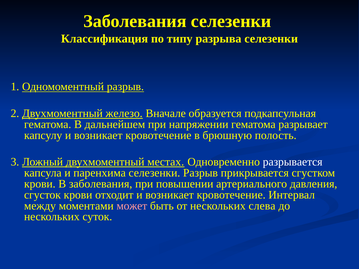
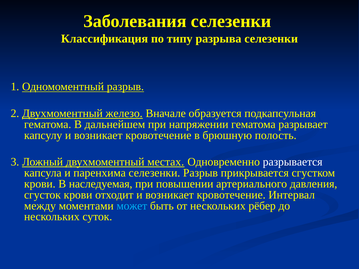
В заболевания: заболевания -> наследуемая (101, 184)
может colour: pink -> light blue (132, 206)
слева: слева -> рёбер (262, 206)
